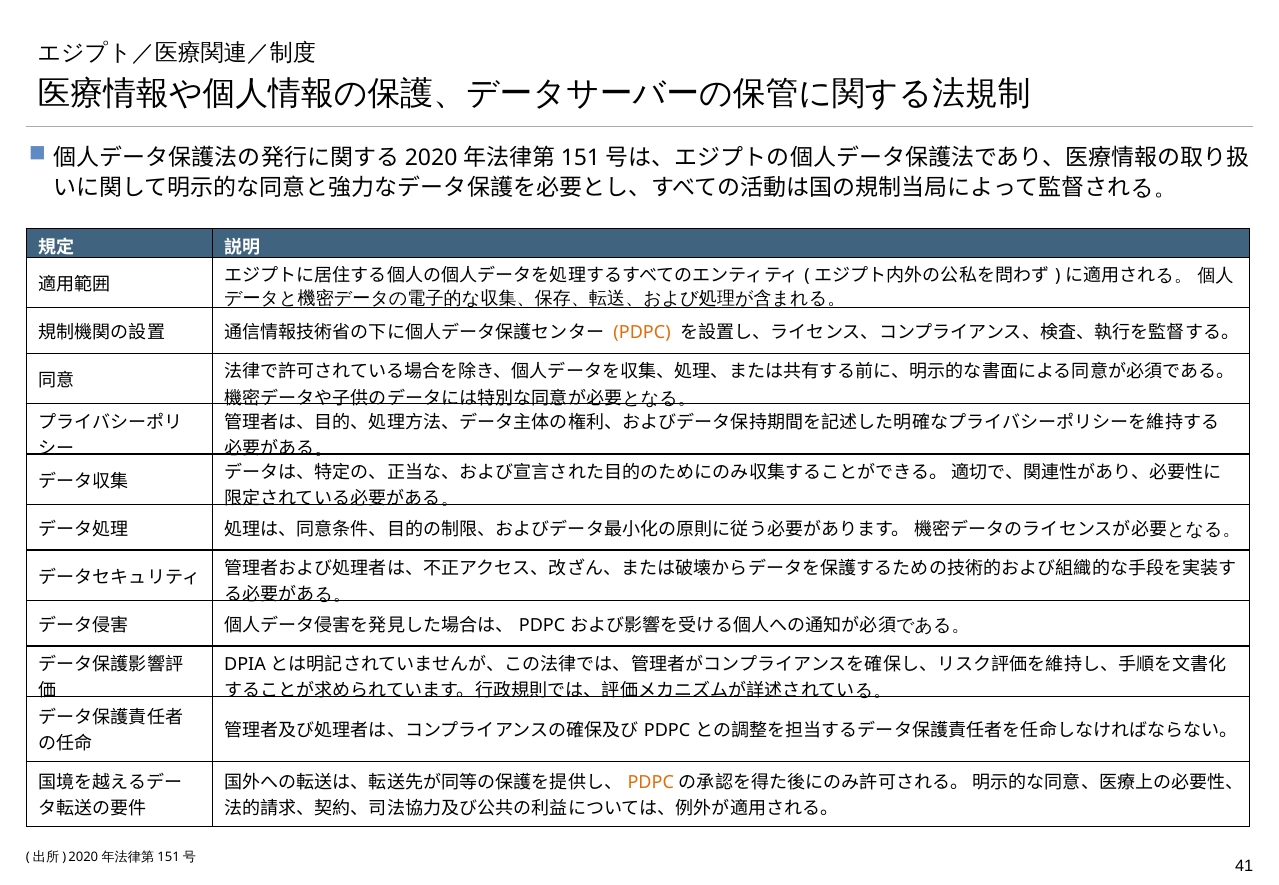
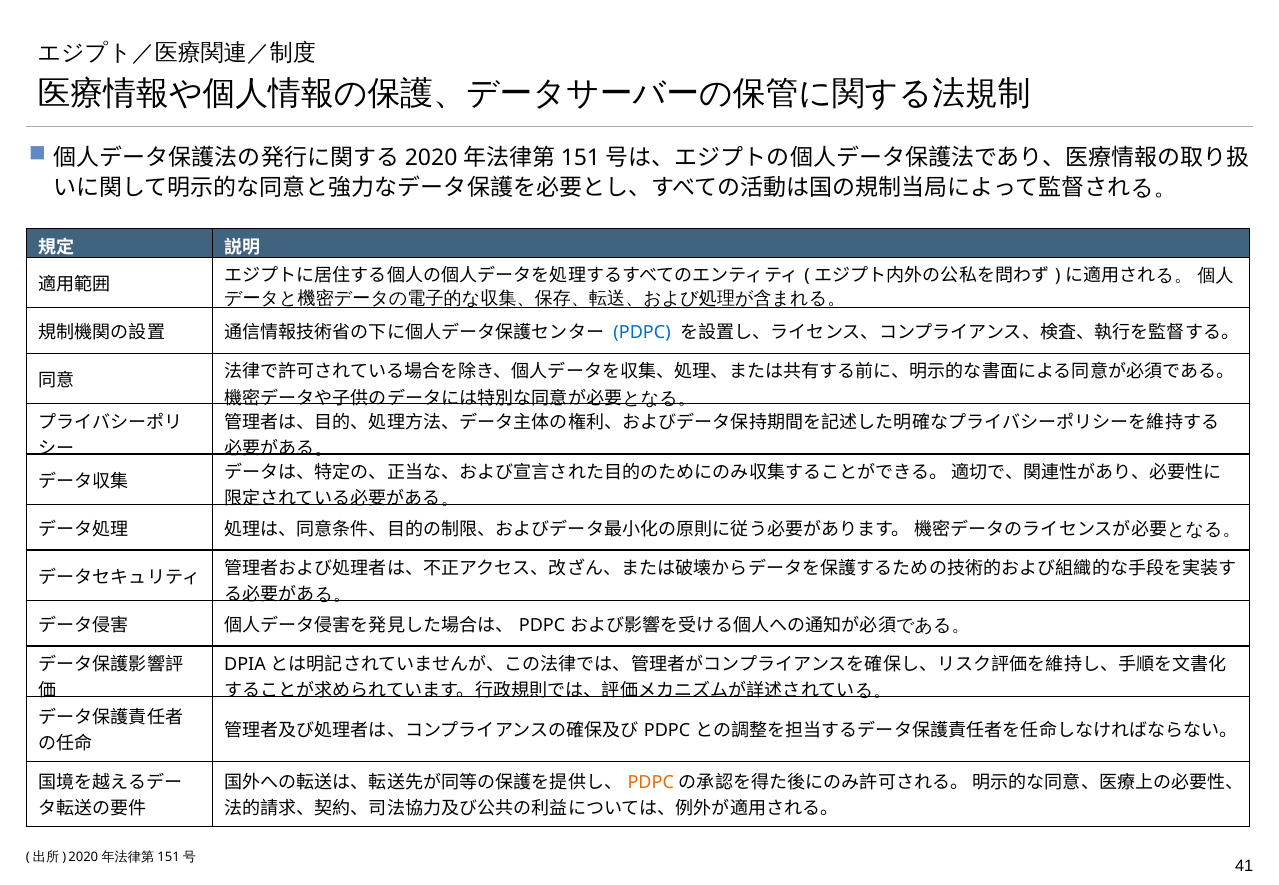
PDPC colour: orange -> blue (642, 333)
